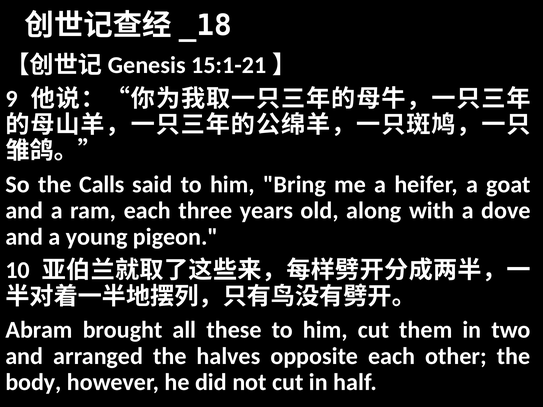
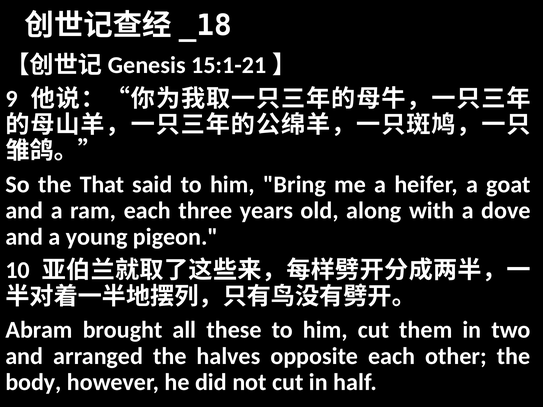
Calls: Calls -> That (102, 185)
